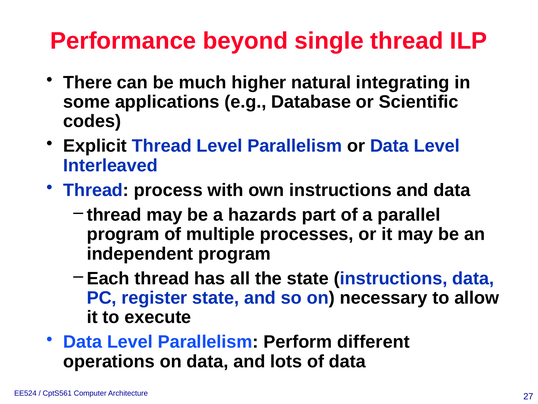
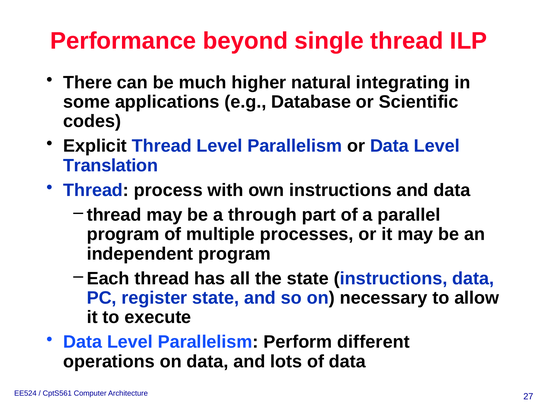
Interleaved: Interleaved -> Translation (111, 165)
hazards: hazards -> through (262, 215)
